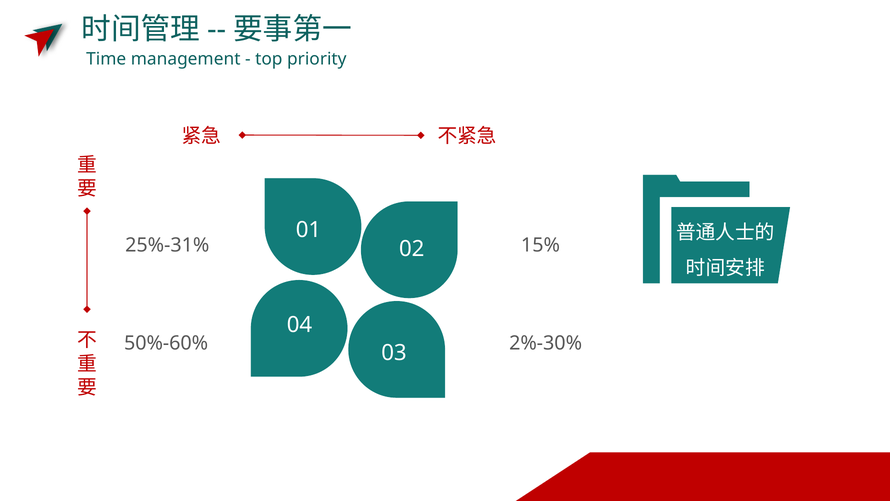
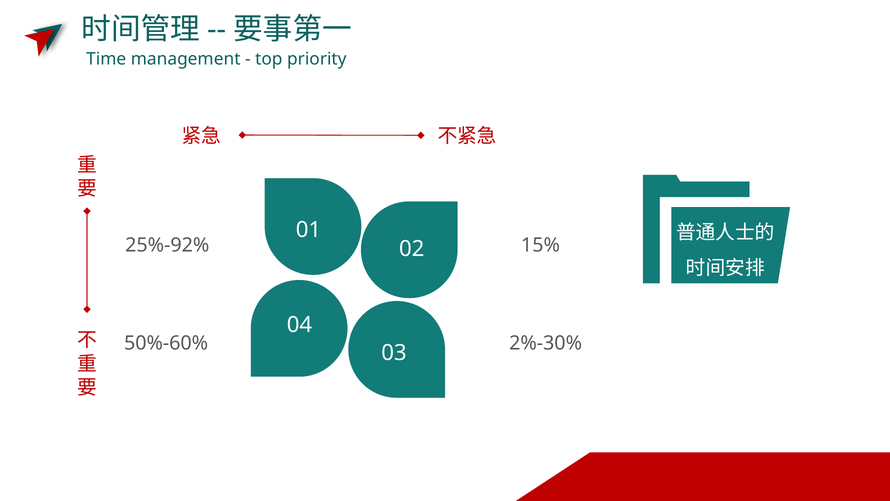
25%-31%: 25%-31% -> 25%-92% (167, 245)
